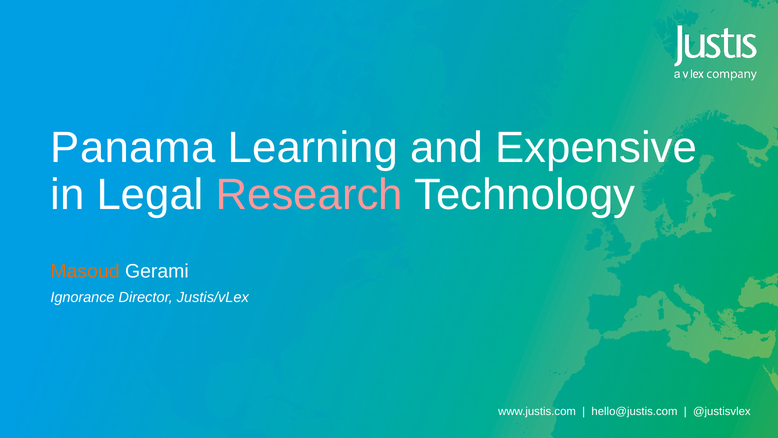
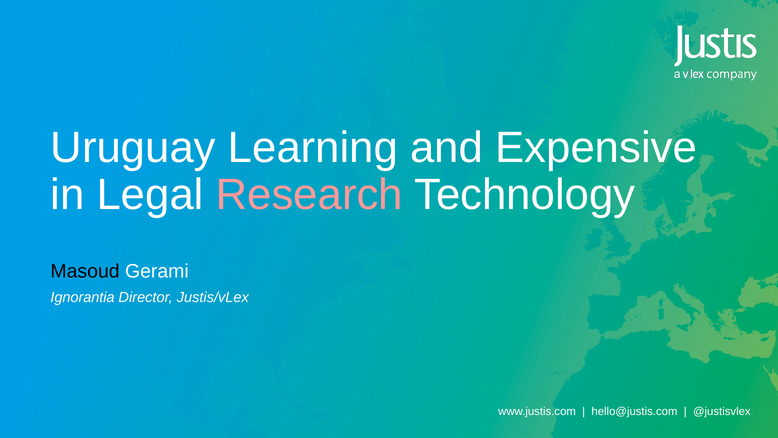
Panama: Panama -> Uruguay (133, 147)
Masoud colour: orange -> black (85, 271)
Ignorance: Ignorance -> Ignorantia (83, 297)
